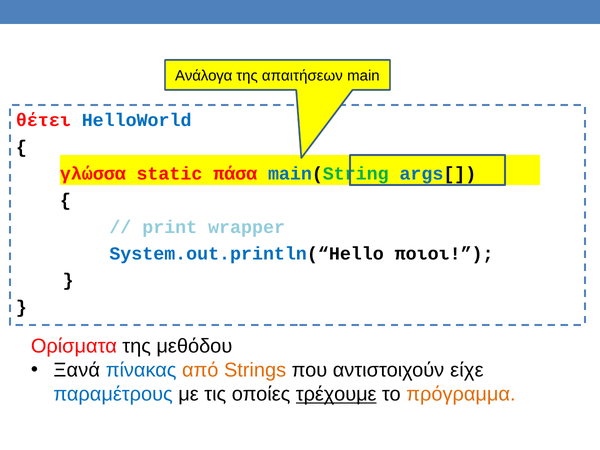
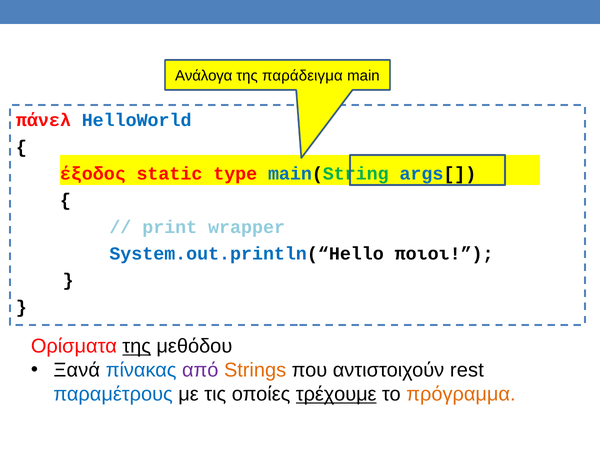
απαιτήσεων: απαιτήσεων -> παράδειγμα (302, 76)
θέτει: θέτει -> πάνελ (43, 120)
γλώσσα: γλώσσα -> έξοδος (93, 174)
πάσα: πάσα -> type (235, 174)
της underline: none -> present (137, 346)
από colour: orange -> purple (200, 370)
είχε: είχε -> rest (467, 370)
